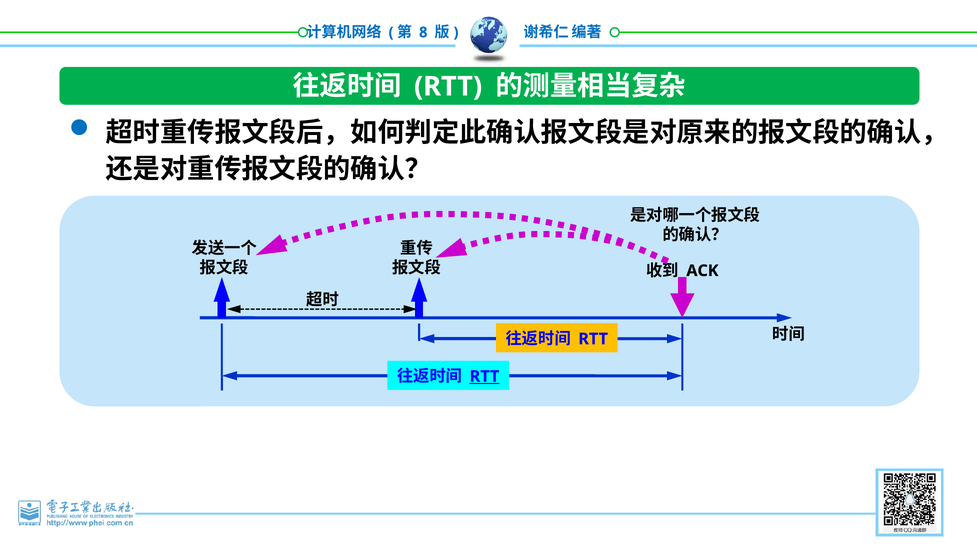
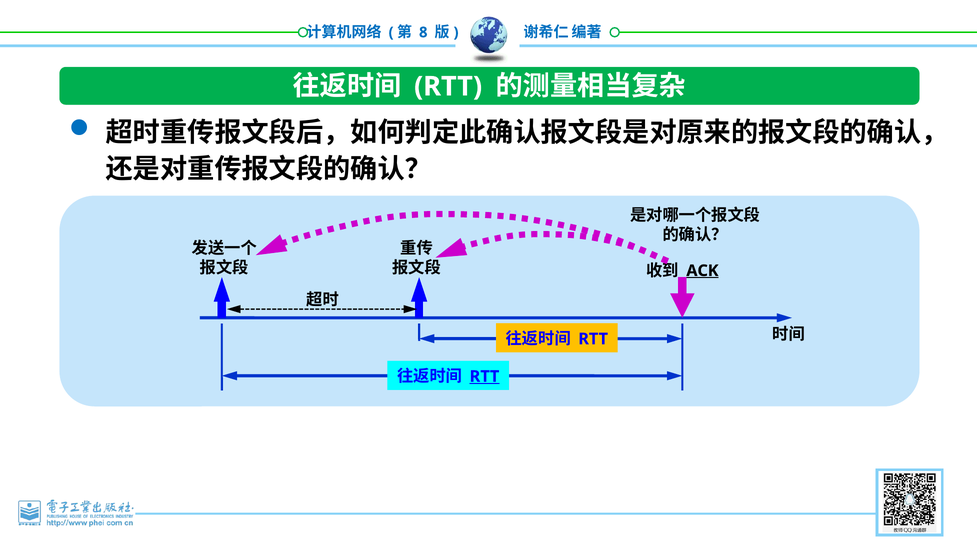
ACK underline: none -> present (702, 270)
